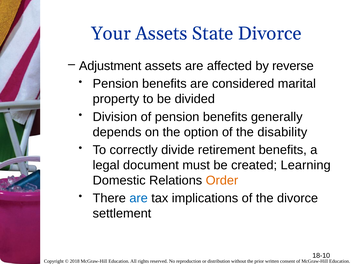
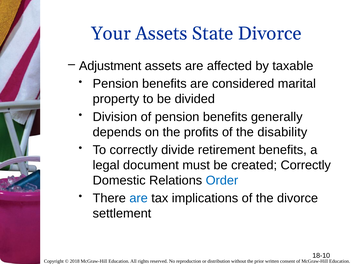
reverse: reverse -> taxable (293, 66)
option: option -> profits (201, 132)
created Learning: Learning -> Correctly (306, 165)
Order colour: orange -> blue (222, 180)
